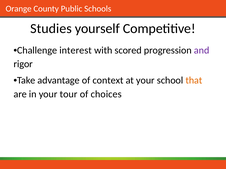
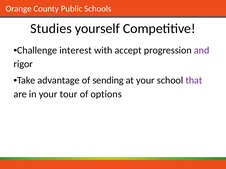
scored: scored -> accept (128, 50)
context: context -> sending (108, 81)
that colour: orange -> purple (194, 81)
choices: choices -> options (106, 94)
